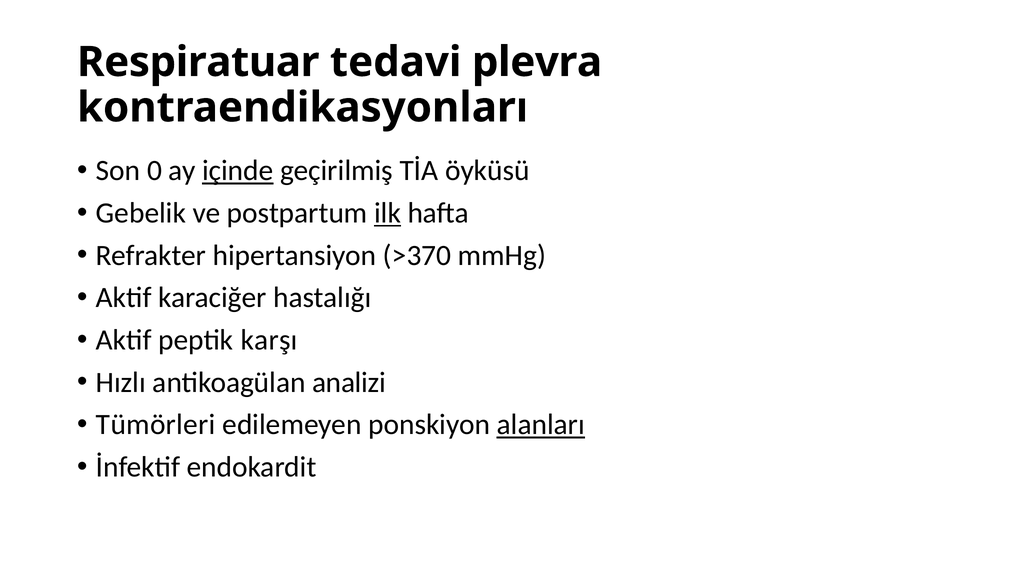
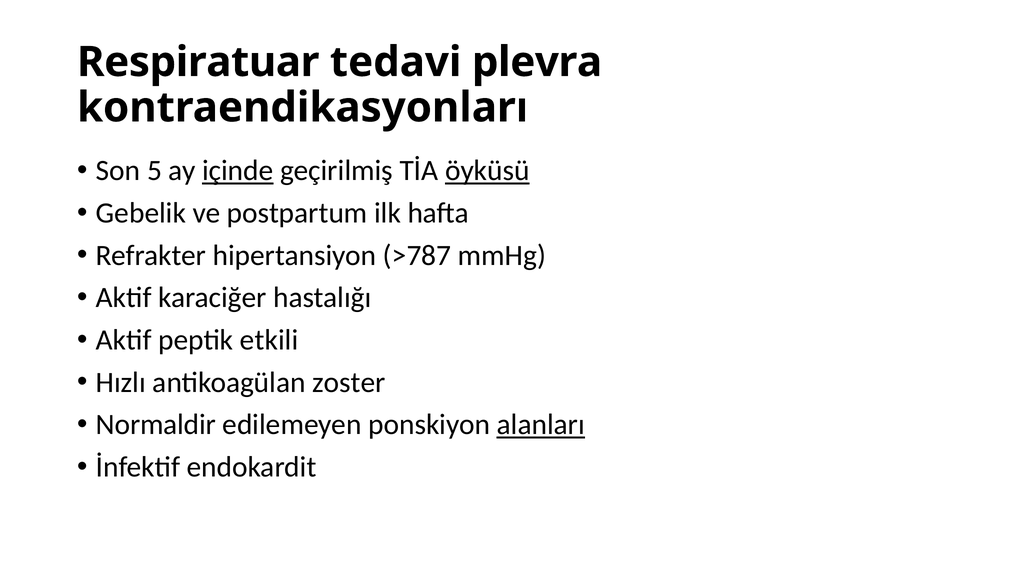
0: 0 -> 5 (154, 171)
öyküsü underline: none -> present (487, 171)
ilk underline: present -> none (387, 213)
>370: >370 -> >787 (417, 255)
karşı: karşı -> etkili (269, 340)
analizi: analizi -> zoster (349, 383)
Tümörleri: Tümörleri -> Normaldir (156, 425)
